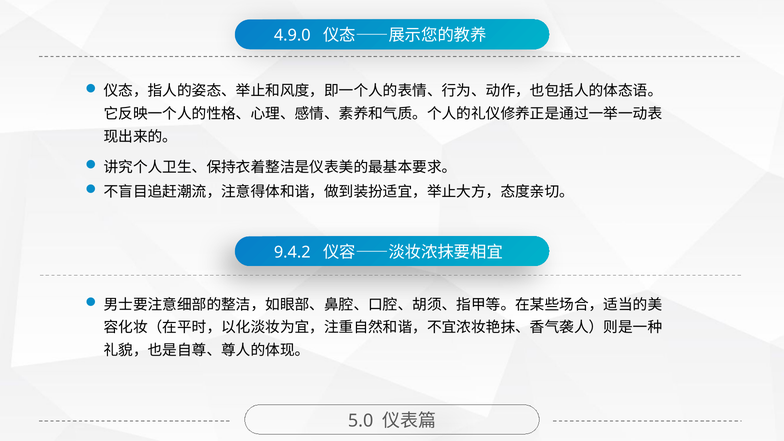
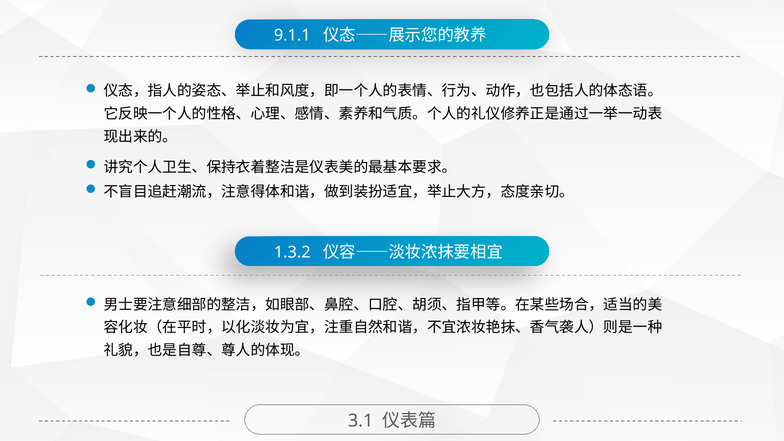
4.9.0: 4.9.0 -> 9.1.1 (292, 36)
9.4.2: 9.4.2 -> 1.3.2 (292, 252)
5.0: 5.0 -> 3.1 (361, 421)
